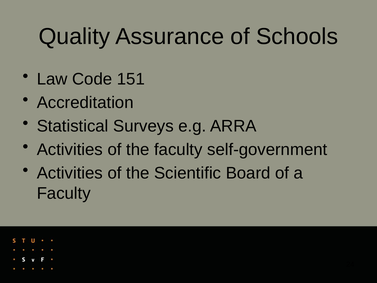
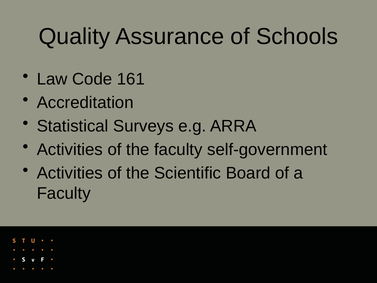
151: 151 -> 161 (131, 79)
